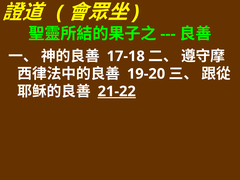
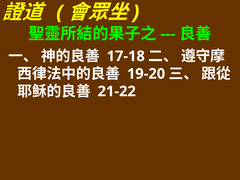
21-22 underline: present -> none (117, 91)
